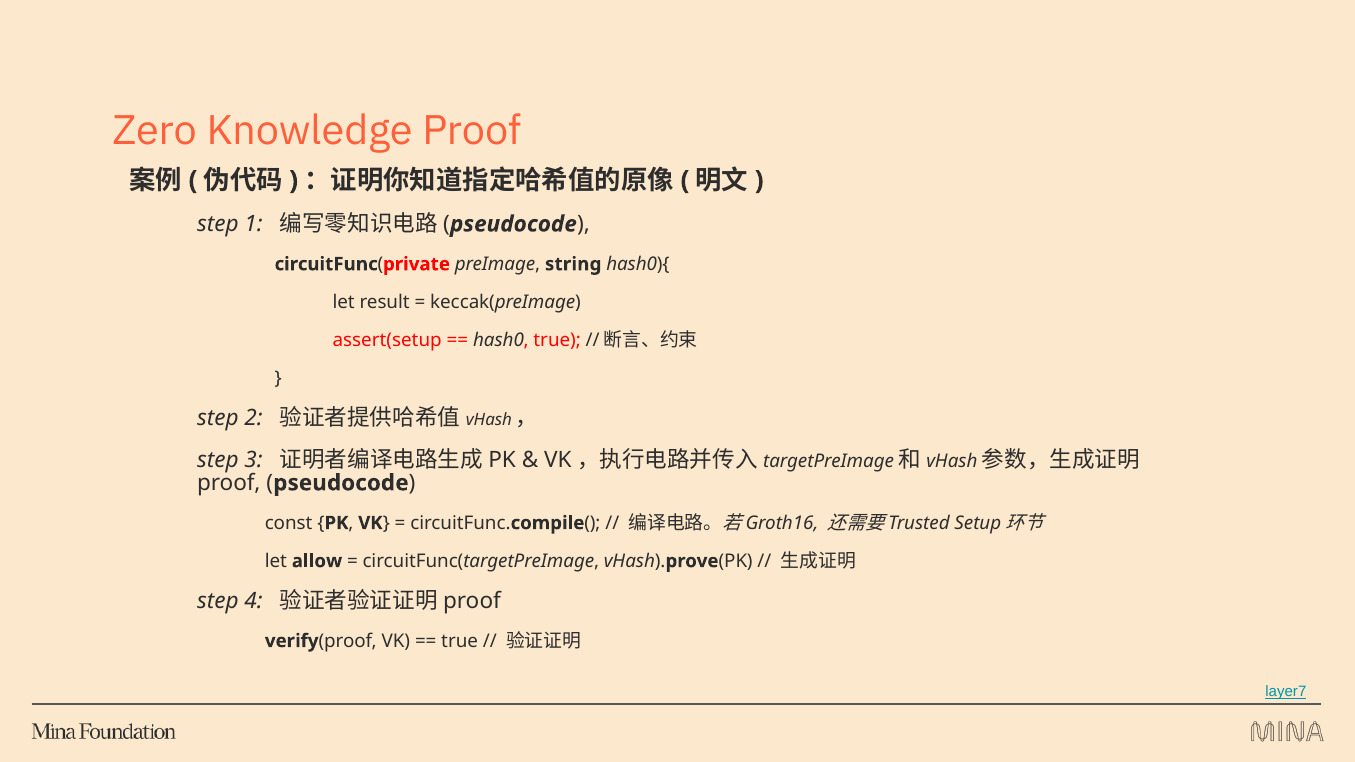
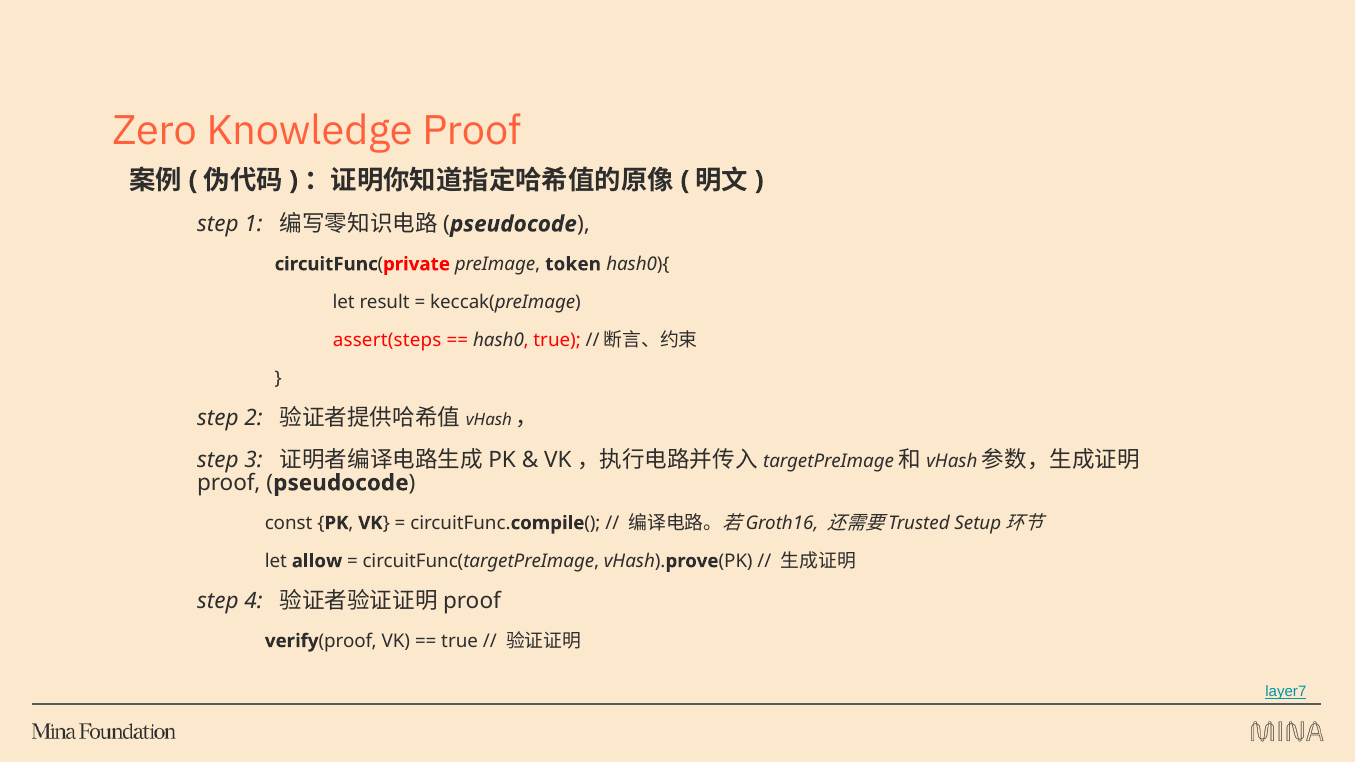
string: string -> token (573, 264)
assert(setup: assert(setup -> assert(steps (387, 340)
